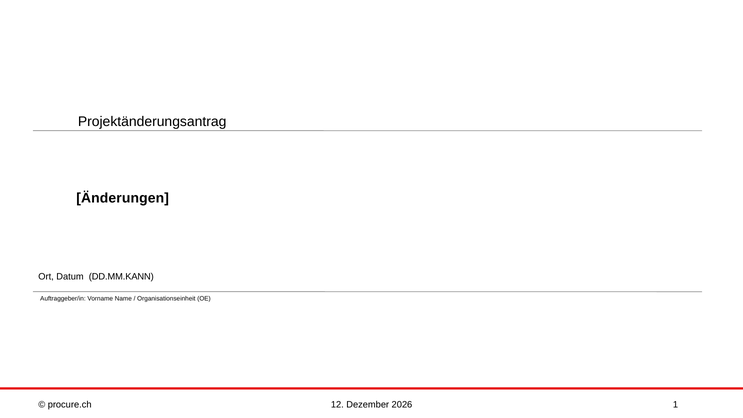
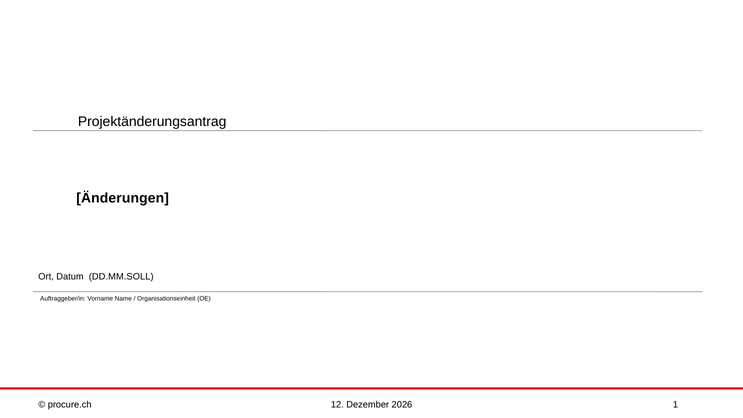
DD.MM.KANN: DD.MM.KANN -> DD.MM.SOLL (121, 277)
